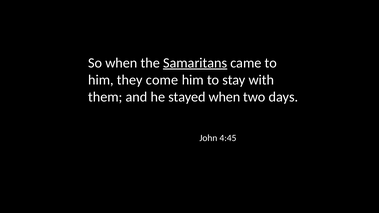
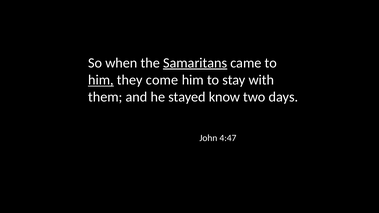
him underline: none -> present (101, 80)
stayed when: when -> know (225, 97)
4:45: 4:45 -> 4:47 (228, 138)
